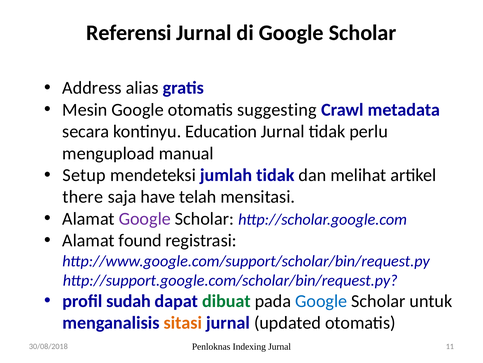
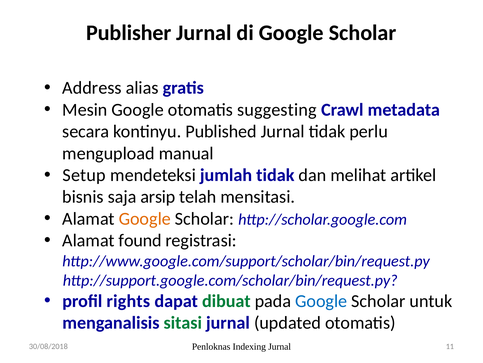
Referensi: Referensi -> Publisher (129, 33)
Education: Education -> Published (221, 131)
there: there -> bisnis (83, 197)
have: have -> arsip (158, 197)
Google colour: purple -> orange (145, 218)
sudah: sudah -> rights (128, 300)
sitasi colour: orange -> green (183, 322)
